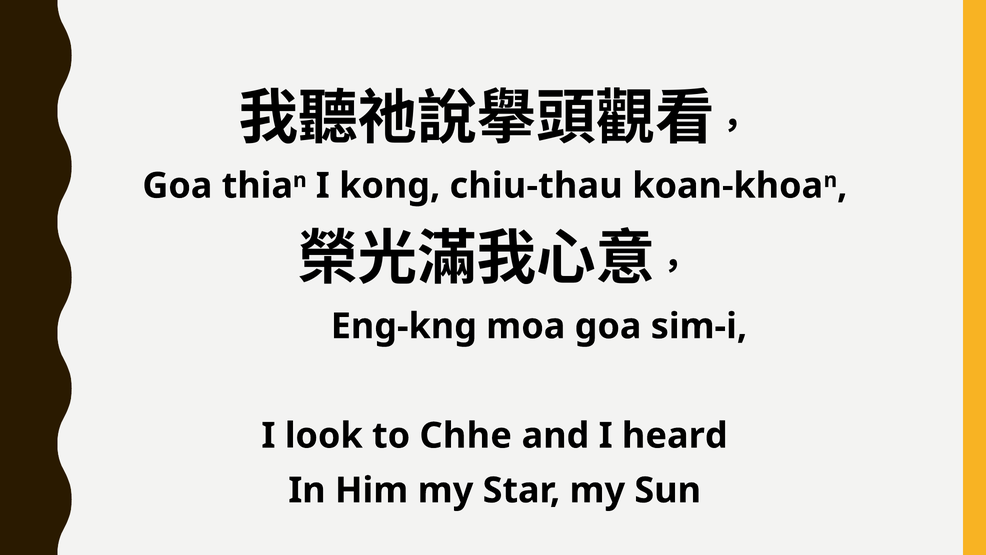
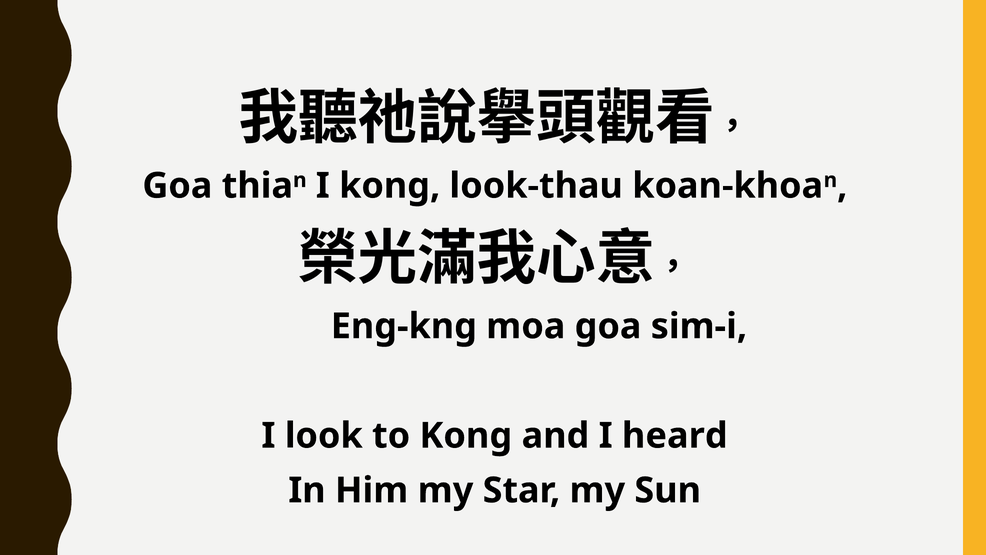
chiu-thau: chiu-thau -> look-thau (536, 186)
to Chhe: Chhe -> Kong (466, 435)
